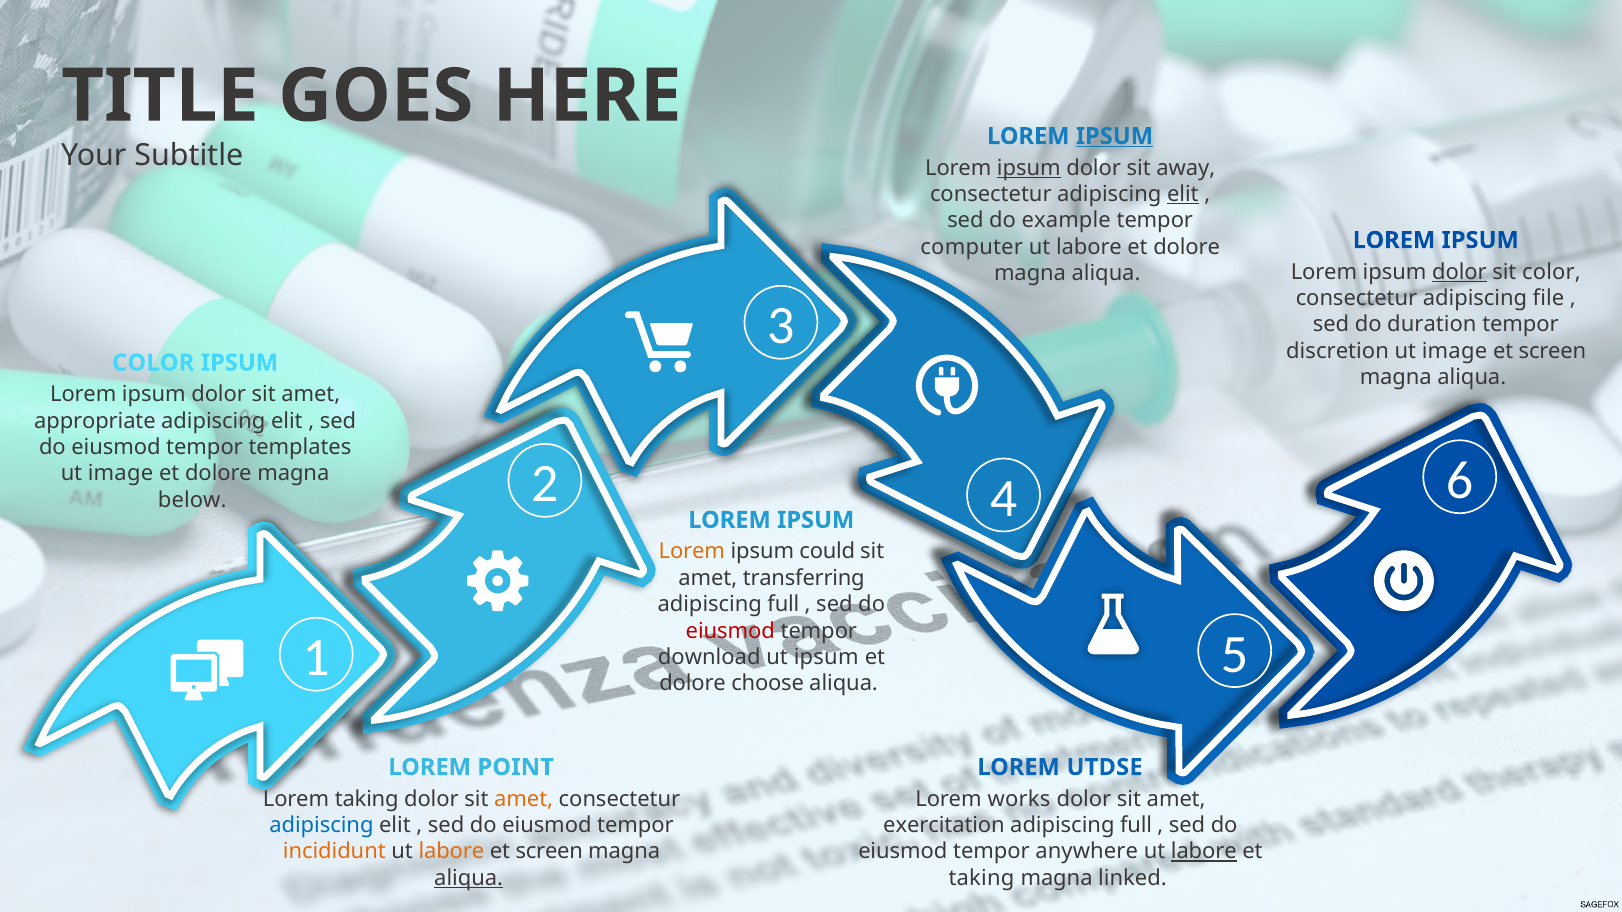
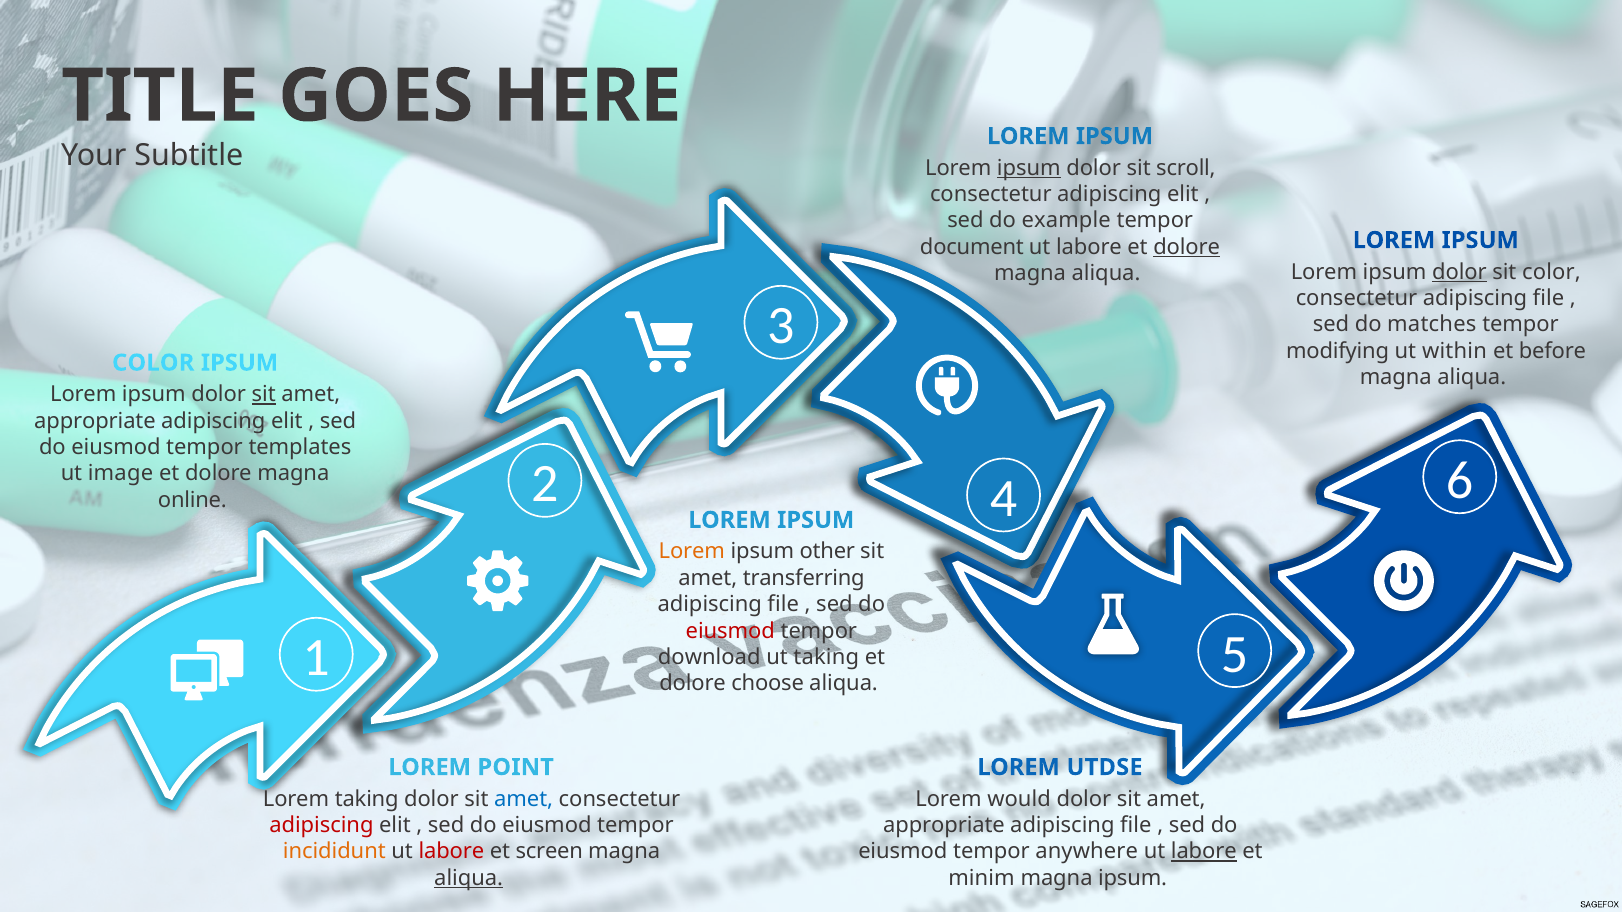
IPSUM underline: present -> none (1114, 136)
away: away -> scroll (1186, 168)
elit underline: present -> none (1183, 194)
computer: computer -> document (972, 247)
dolore underline: none -> present (1187, 247)
duration: duration -> matches (1432, 325)
discretion: discretion -> modifying (1338, 351)
image: image -> within (1454, 351)
screen: screen -> before (1552, 351)
sit underline: none -> present (264, 395)
below: below -> online (192, 500)
could: could -> other (827, 552)
full: full -> file (783, 605)
ut ipsum: ipsum -> taking (826, 658)
amet colour: orange -> blue (524, 799)
works: works -> would (1019, 799)
adipiscing colour: blue -> red (321, 826)
exercitation: exercitation -> appropriate (944, 826)
full: full -> file (1136, 826)
labore colour: orange -> red (451, 852)
taking: taking -> minim (982, 878)
magna linked: linked -> ipsum (1133, 878)
